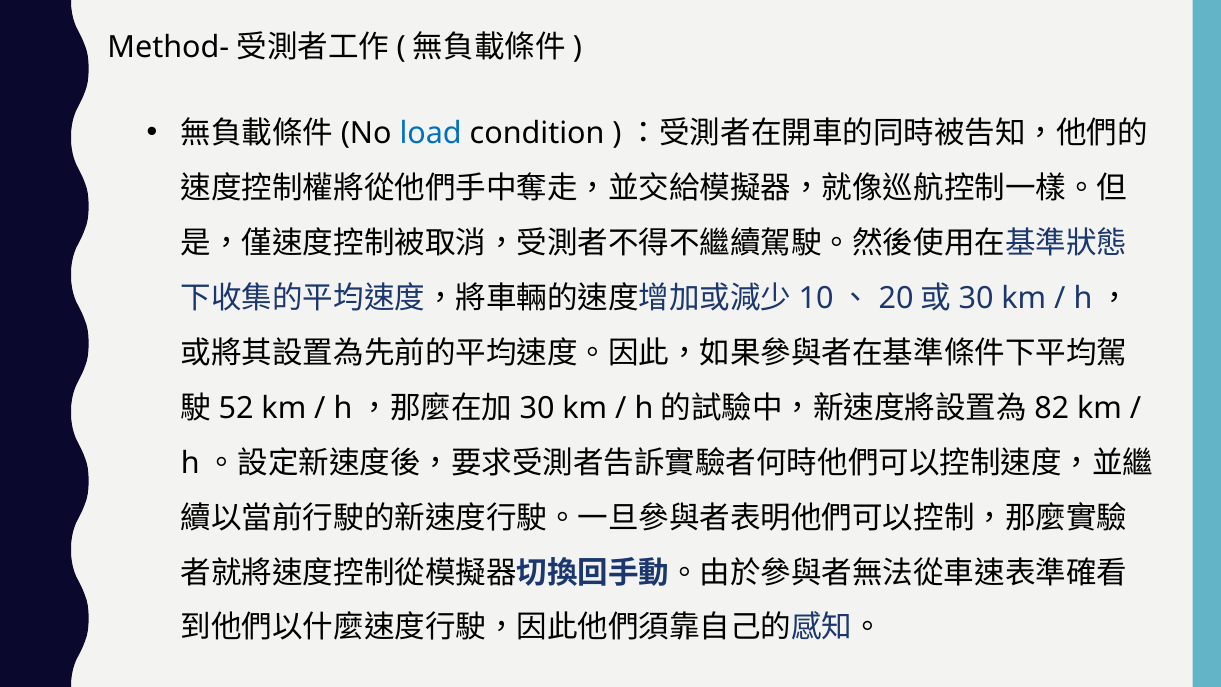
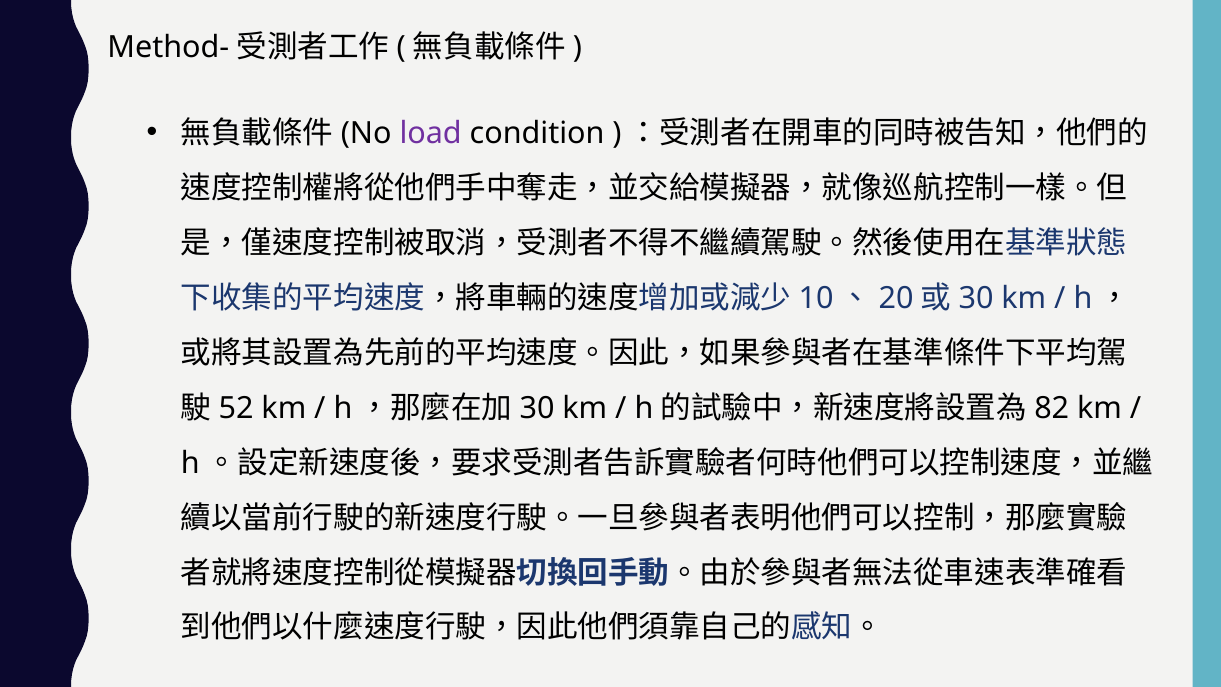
load colour: blue -> purple (431, 133)
